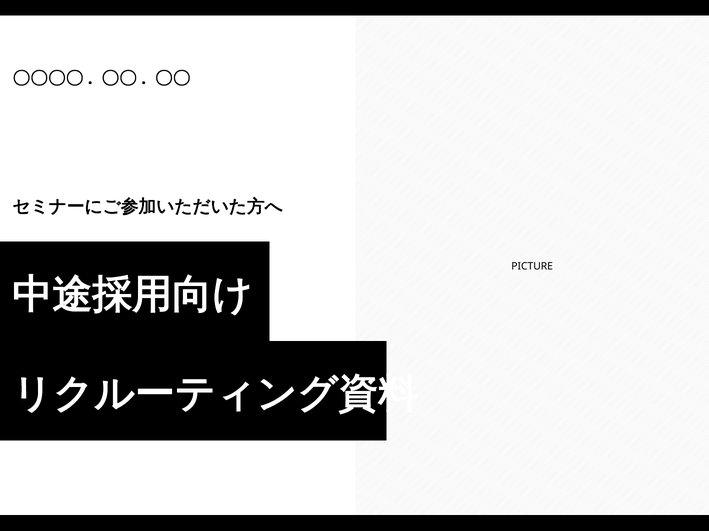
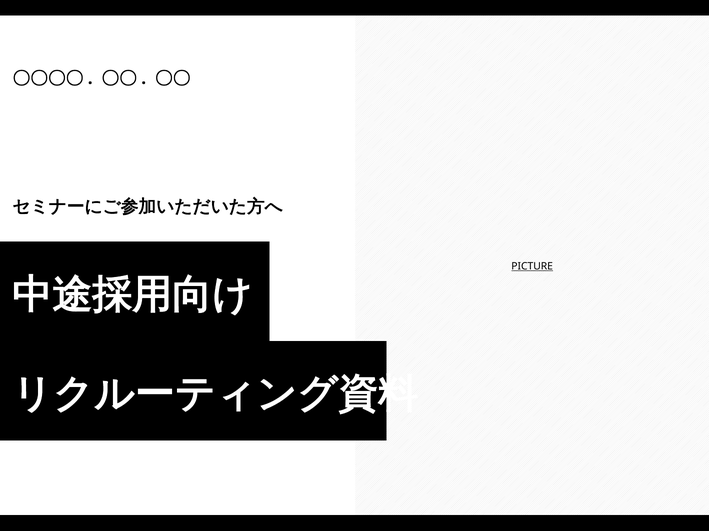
PICTURE underline: none -> present (532, 267)
